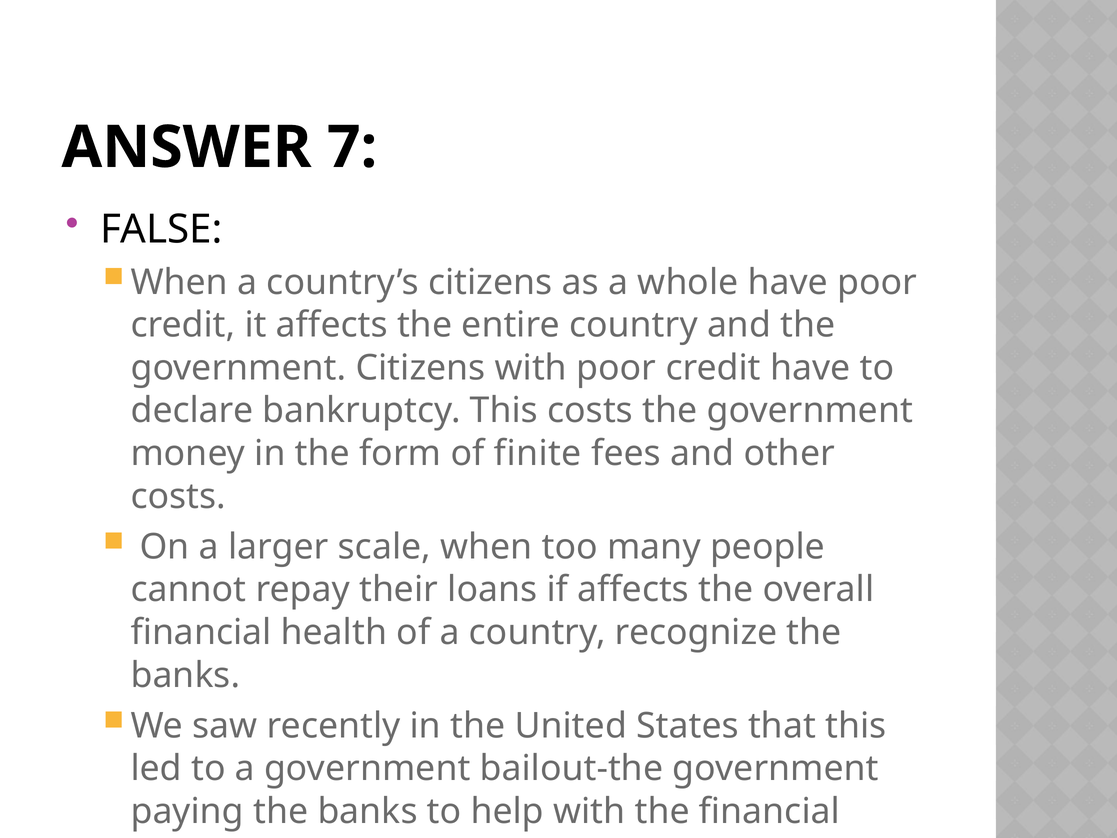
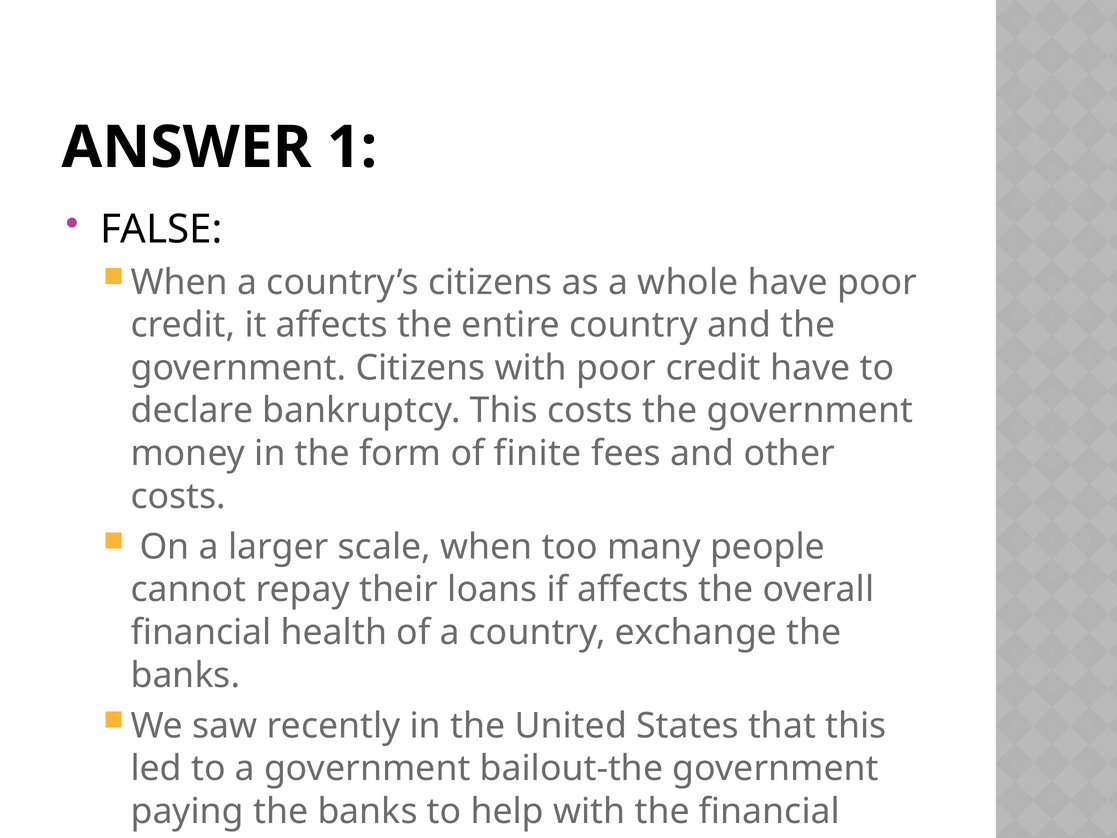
7: 7 -> 1 (352, 147)
recognize: recognize -> exchange (696, 632)
